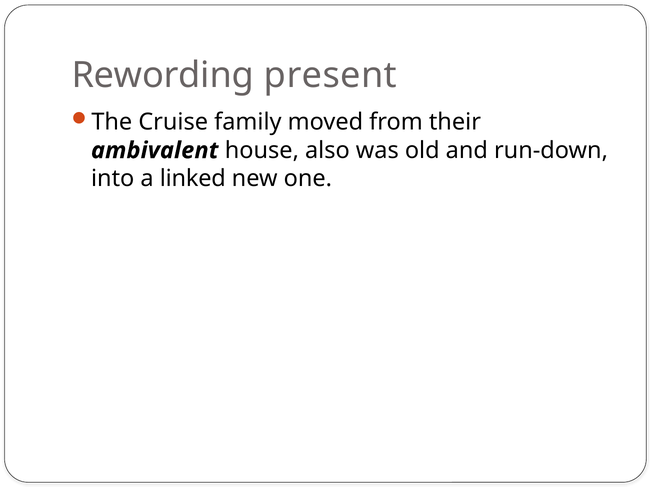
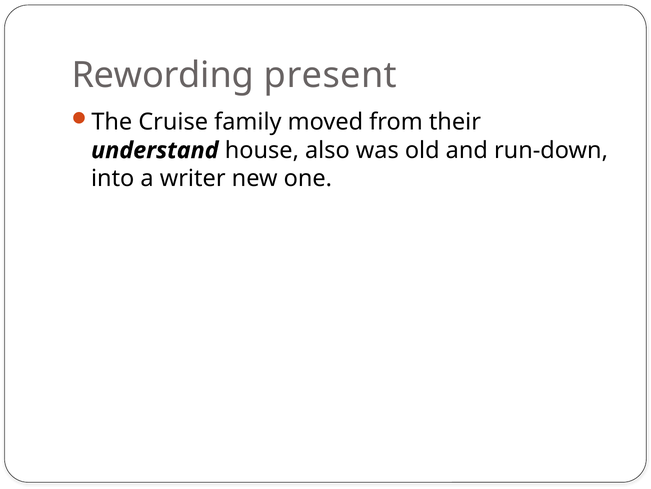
ambivalent: ambivalent -> understand (155, 150)
linked: linked -> writer (193, 178)
